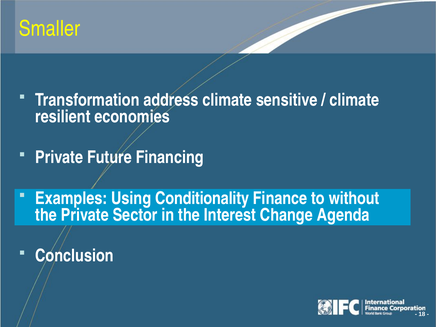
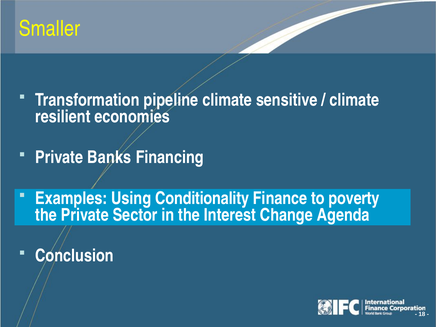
address: address -> pipeline (171, 100)
Future: Future -> Banks (109, 157)
without: without -> poverty (354, 198)
